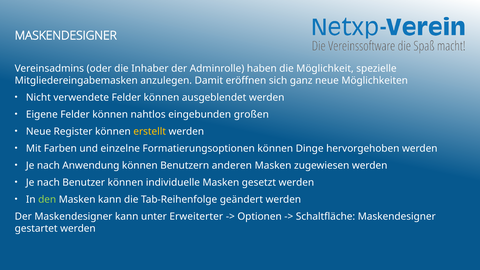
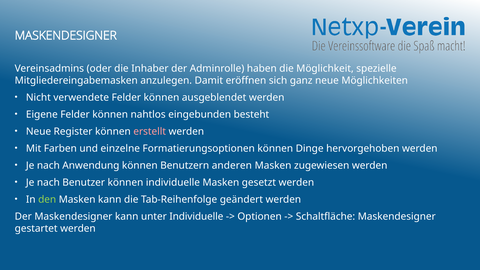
großen: großen -> besteht (251, 115)
erstellt colour: yellow -> pink (150, 132)
unter Erweiterter: Erweiterter -> Individuelle (196, 217)
